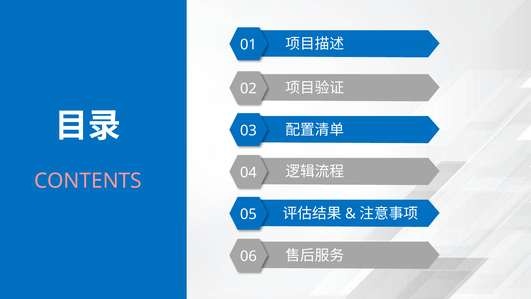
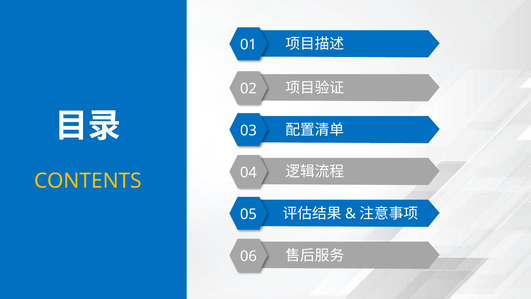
CONTENTS colour: pink -> yellow (88, 181)
